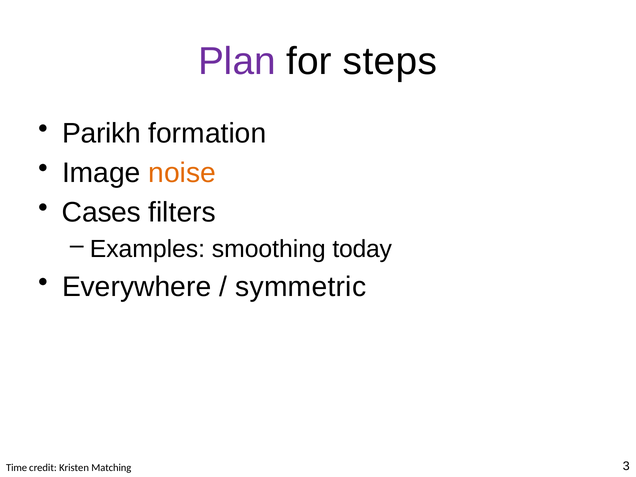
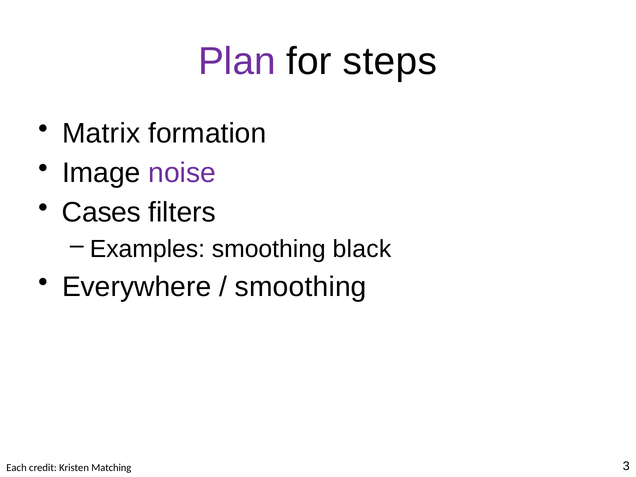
Parikh: Parikh -> Matrix (101, 133)
noise colour: orange -> purple (182, 173)
today: today -> black (362, 249)
symmetric: symmetric -> smoothing (301, 287)
Time: Time -> Each (16, 468)
